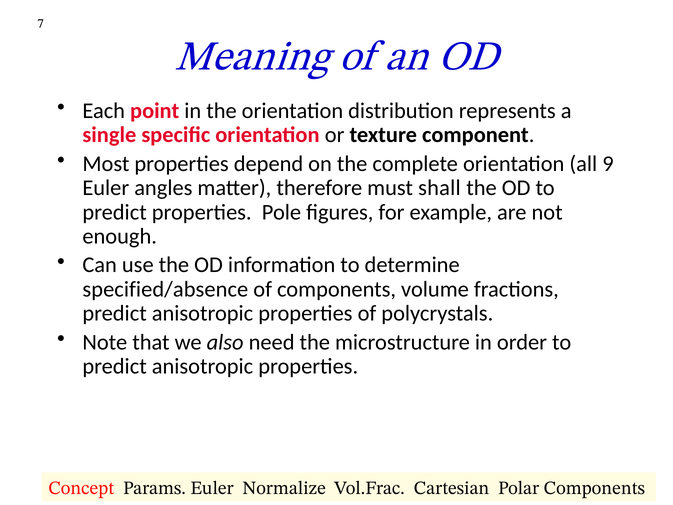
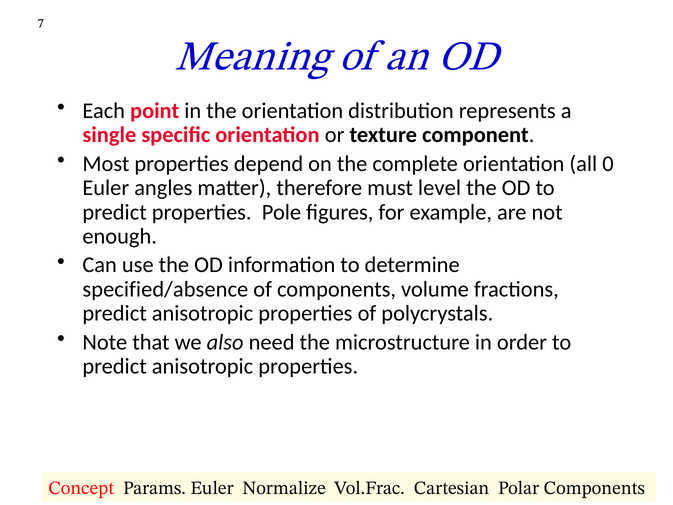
9: 9 -> 0 (608, 164)
shall: shall -> level (440, 188)
